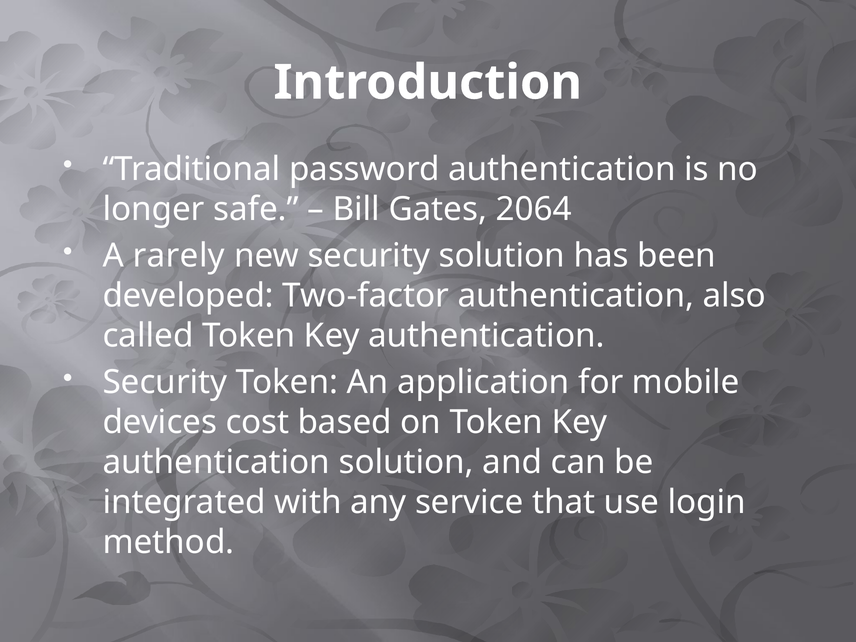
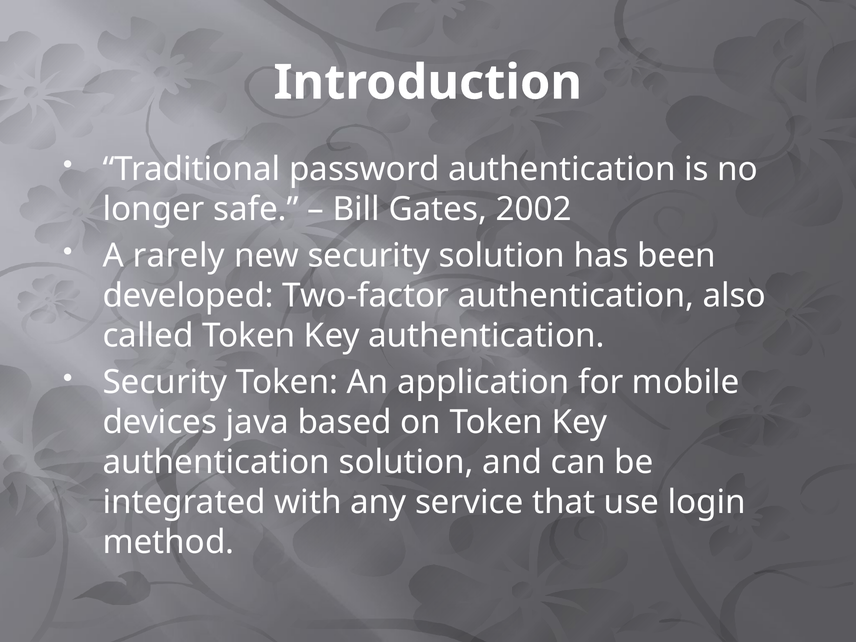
2064: 2064 -> 2002 (534, 209)
cost: cost -> java (257, 422)
